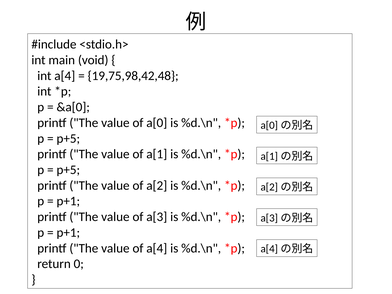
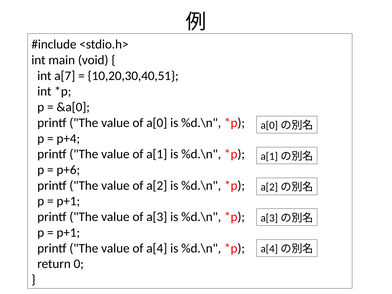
int a[4: a[4 -> a[7 (65, 76)
19,75,98,42,48: 19,75,98,42,48 -> 10,20,30,40,51 (133, 76)
p+5: p+5 -> p+4 (68, 138)
p+5: p+5 -> p+6 (68, 170)
